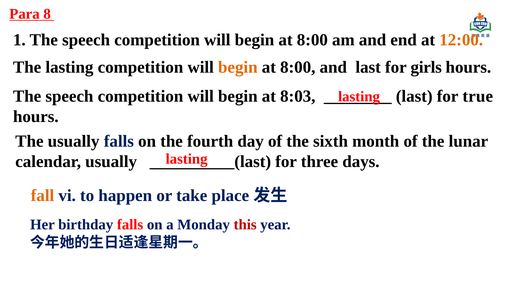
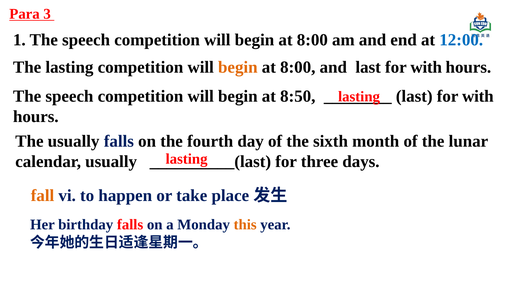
8: 8 -> 3 (47, 14)
12:00 colour: orange -> blue (461, 40)
and last for girls: girls -> with (426, 67)
8:03: 8:03 -> 8:50 (298, 96)
true: true -> with (478, 96)
this colour: red -> orange (245, 225)
